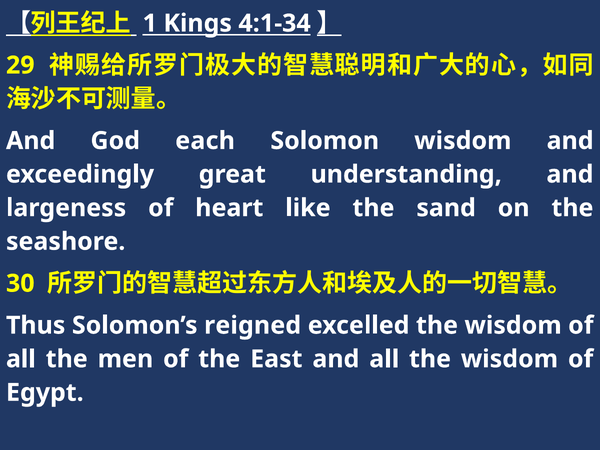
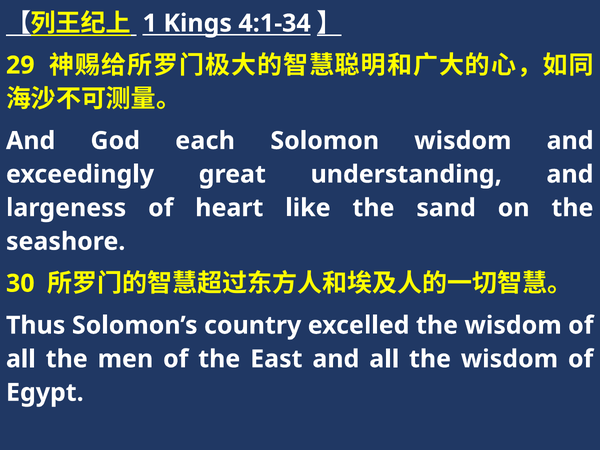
reigned: reigned -> country (253, 325)
